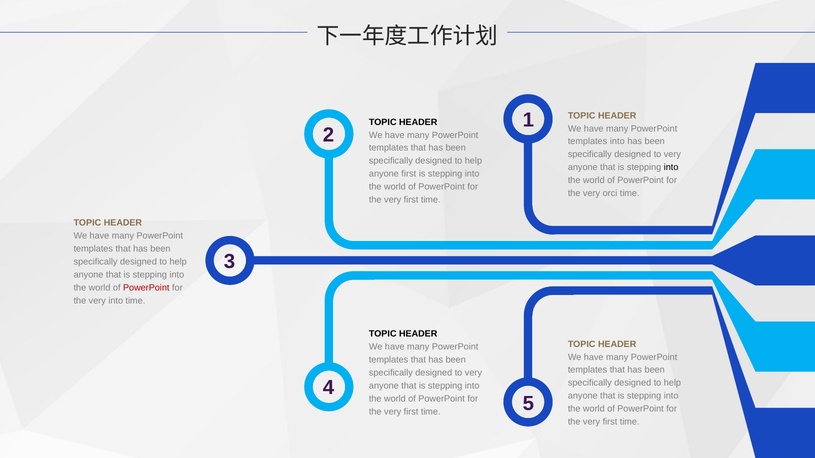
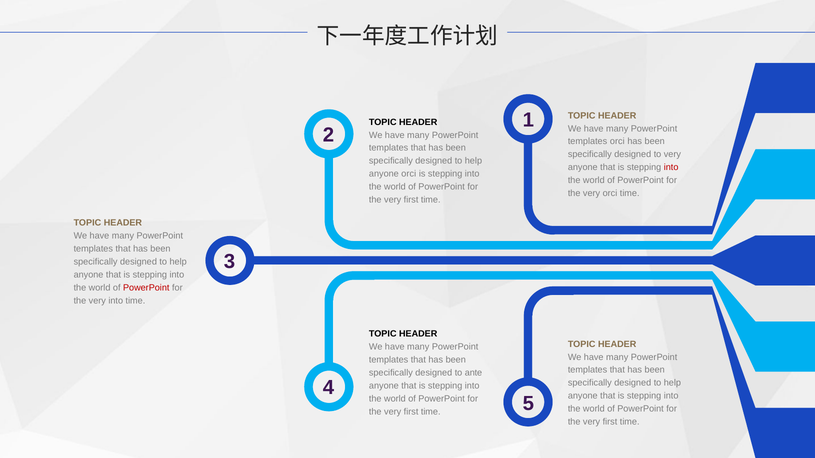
templates into: into -> orci (617, 142)
into colour: black -> red (671, 168)
anyone first: first -> orci (409, 174)
very: very -> ante (473, 373)
